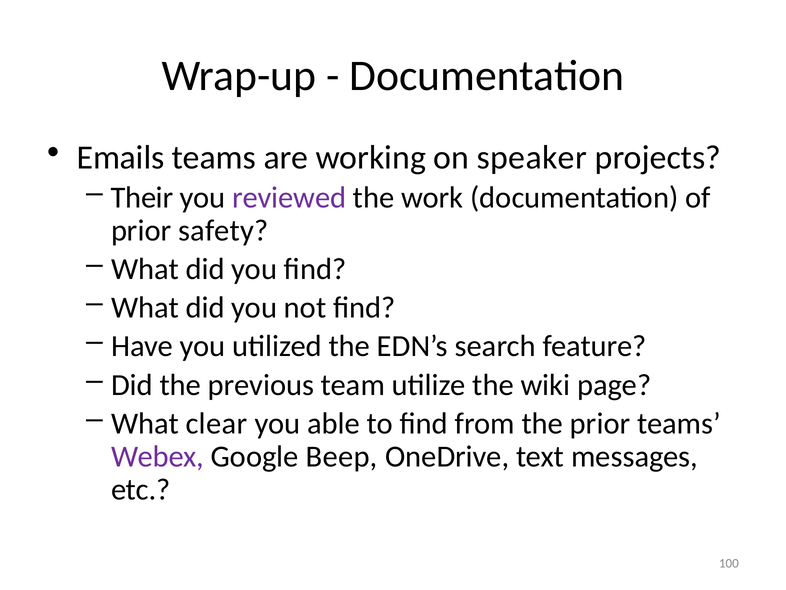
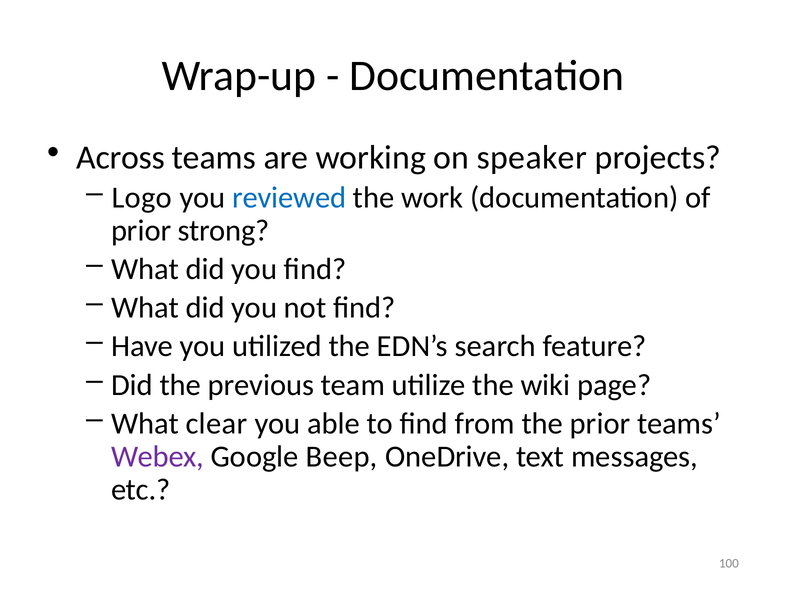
Emails: Emails -> Across (121, 158)
Their: Their -> Logo (142, 197)
reviewed colour: purple -> blue (289, 197)
safety: safety -> strong (223, 231)
